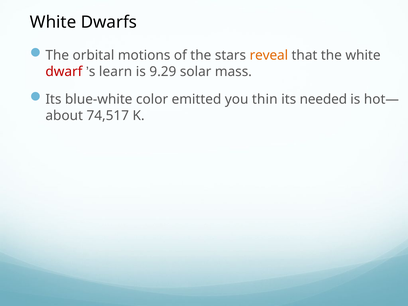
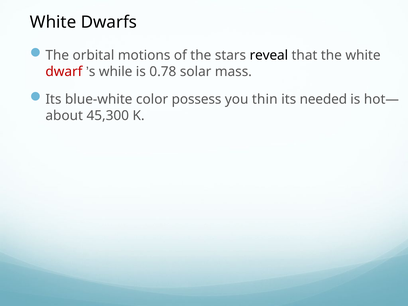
reveal colour: orange -> black (269, 55)
learn: learn -> while (116, 72)
9.29: 9.29 -> 0.78 (163, 72)
emitted: emitted -> possess (196, 99)
74,517: 74,517 -> 45,300 (108, 116)
